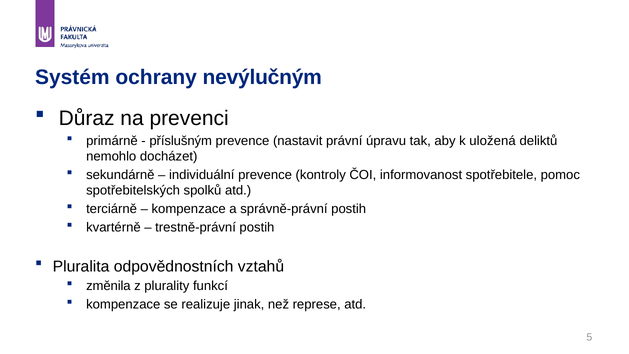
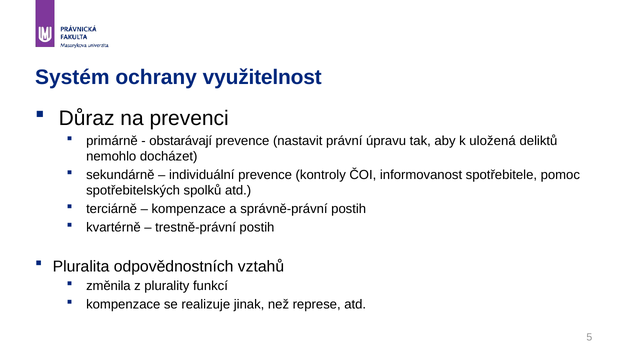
nevýlučným: nevýlučným -> využitelnost (262, 77)
příslušným: příslušným -> obstarávají (181, 141)
